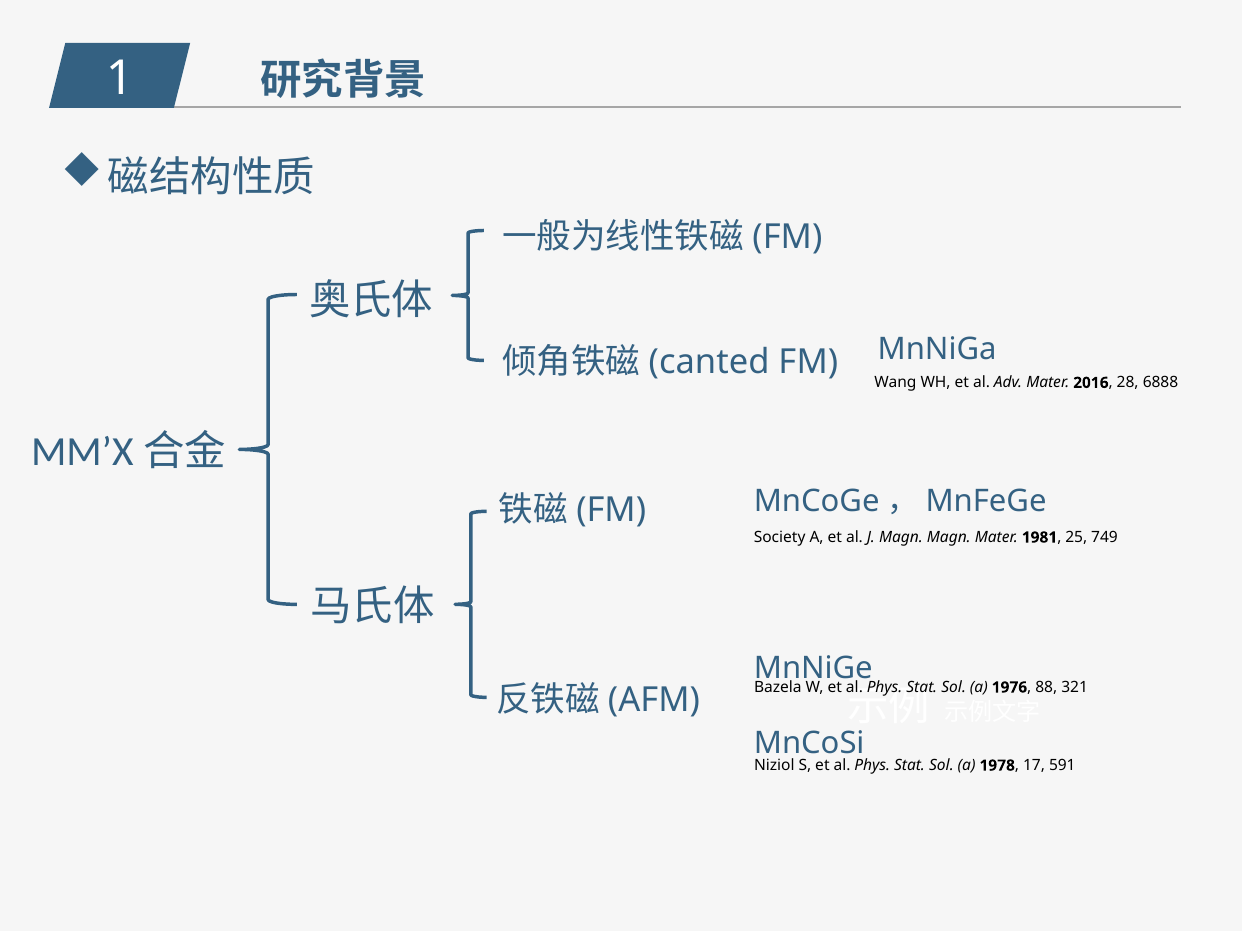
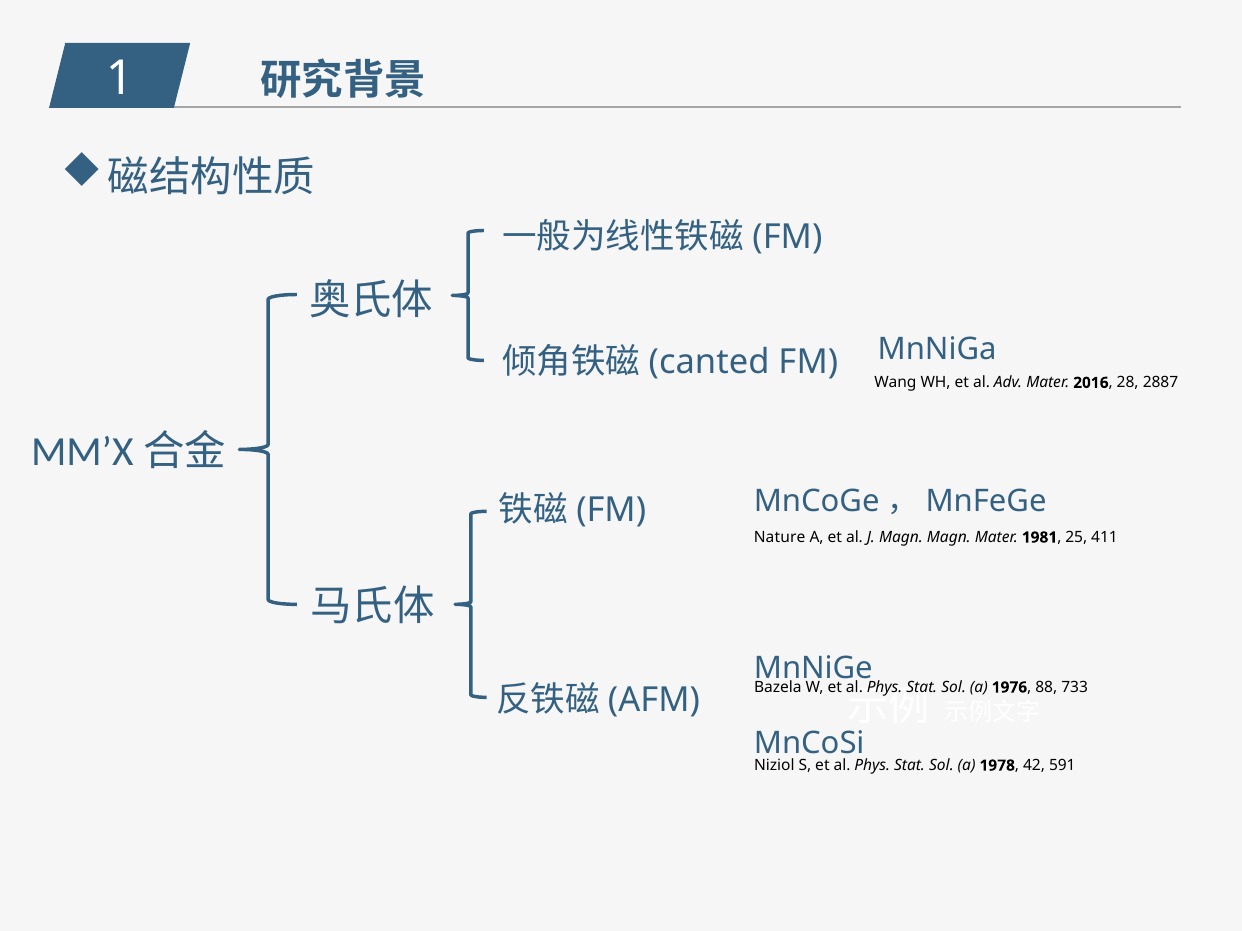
6888: 6888 -> 2887 (1161, 383)
Society: Society -> Nature (780, 538)
749: 749 -> 411 (1104, 538)
321: 321 -> 733 (1075, 688)
17: 17 -> 42 (1034, 766)
